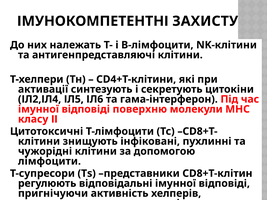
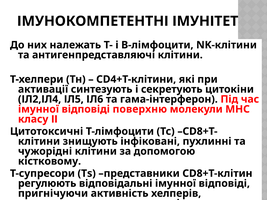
ЗАХИСТУ: ЗАХИСТУ -> ІМУНІТЕТ (205, 21)
лімфоцити: лімфоцити -> кістковому (50, 161)
